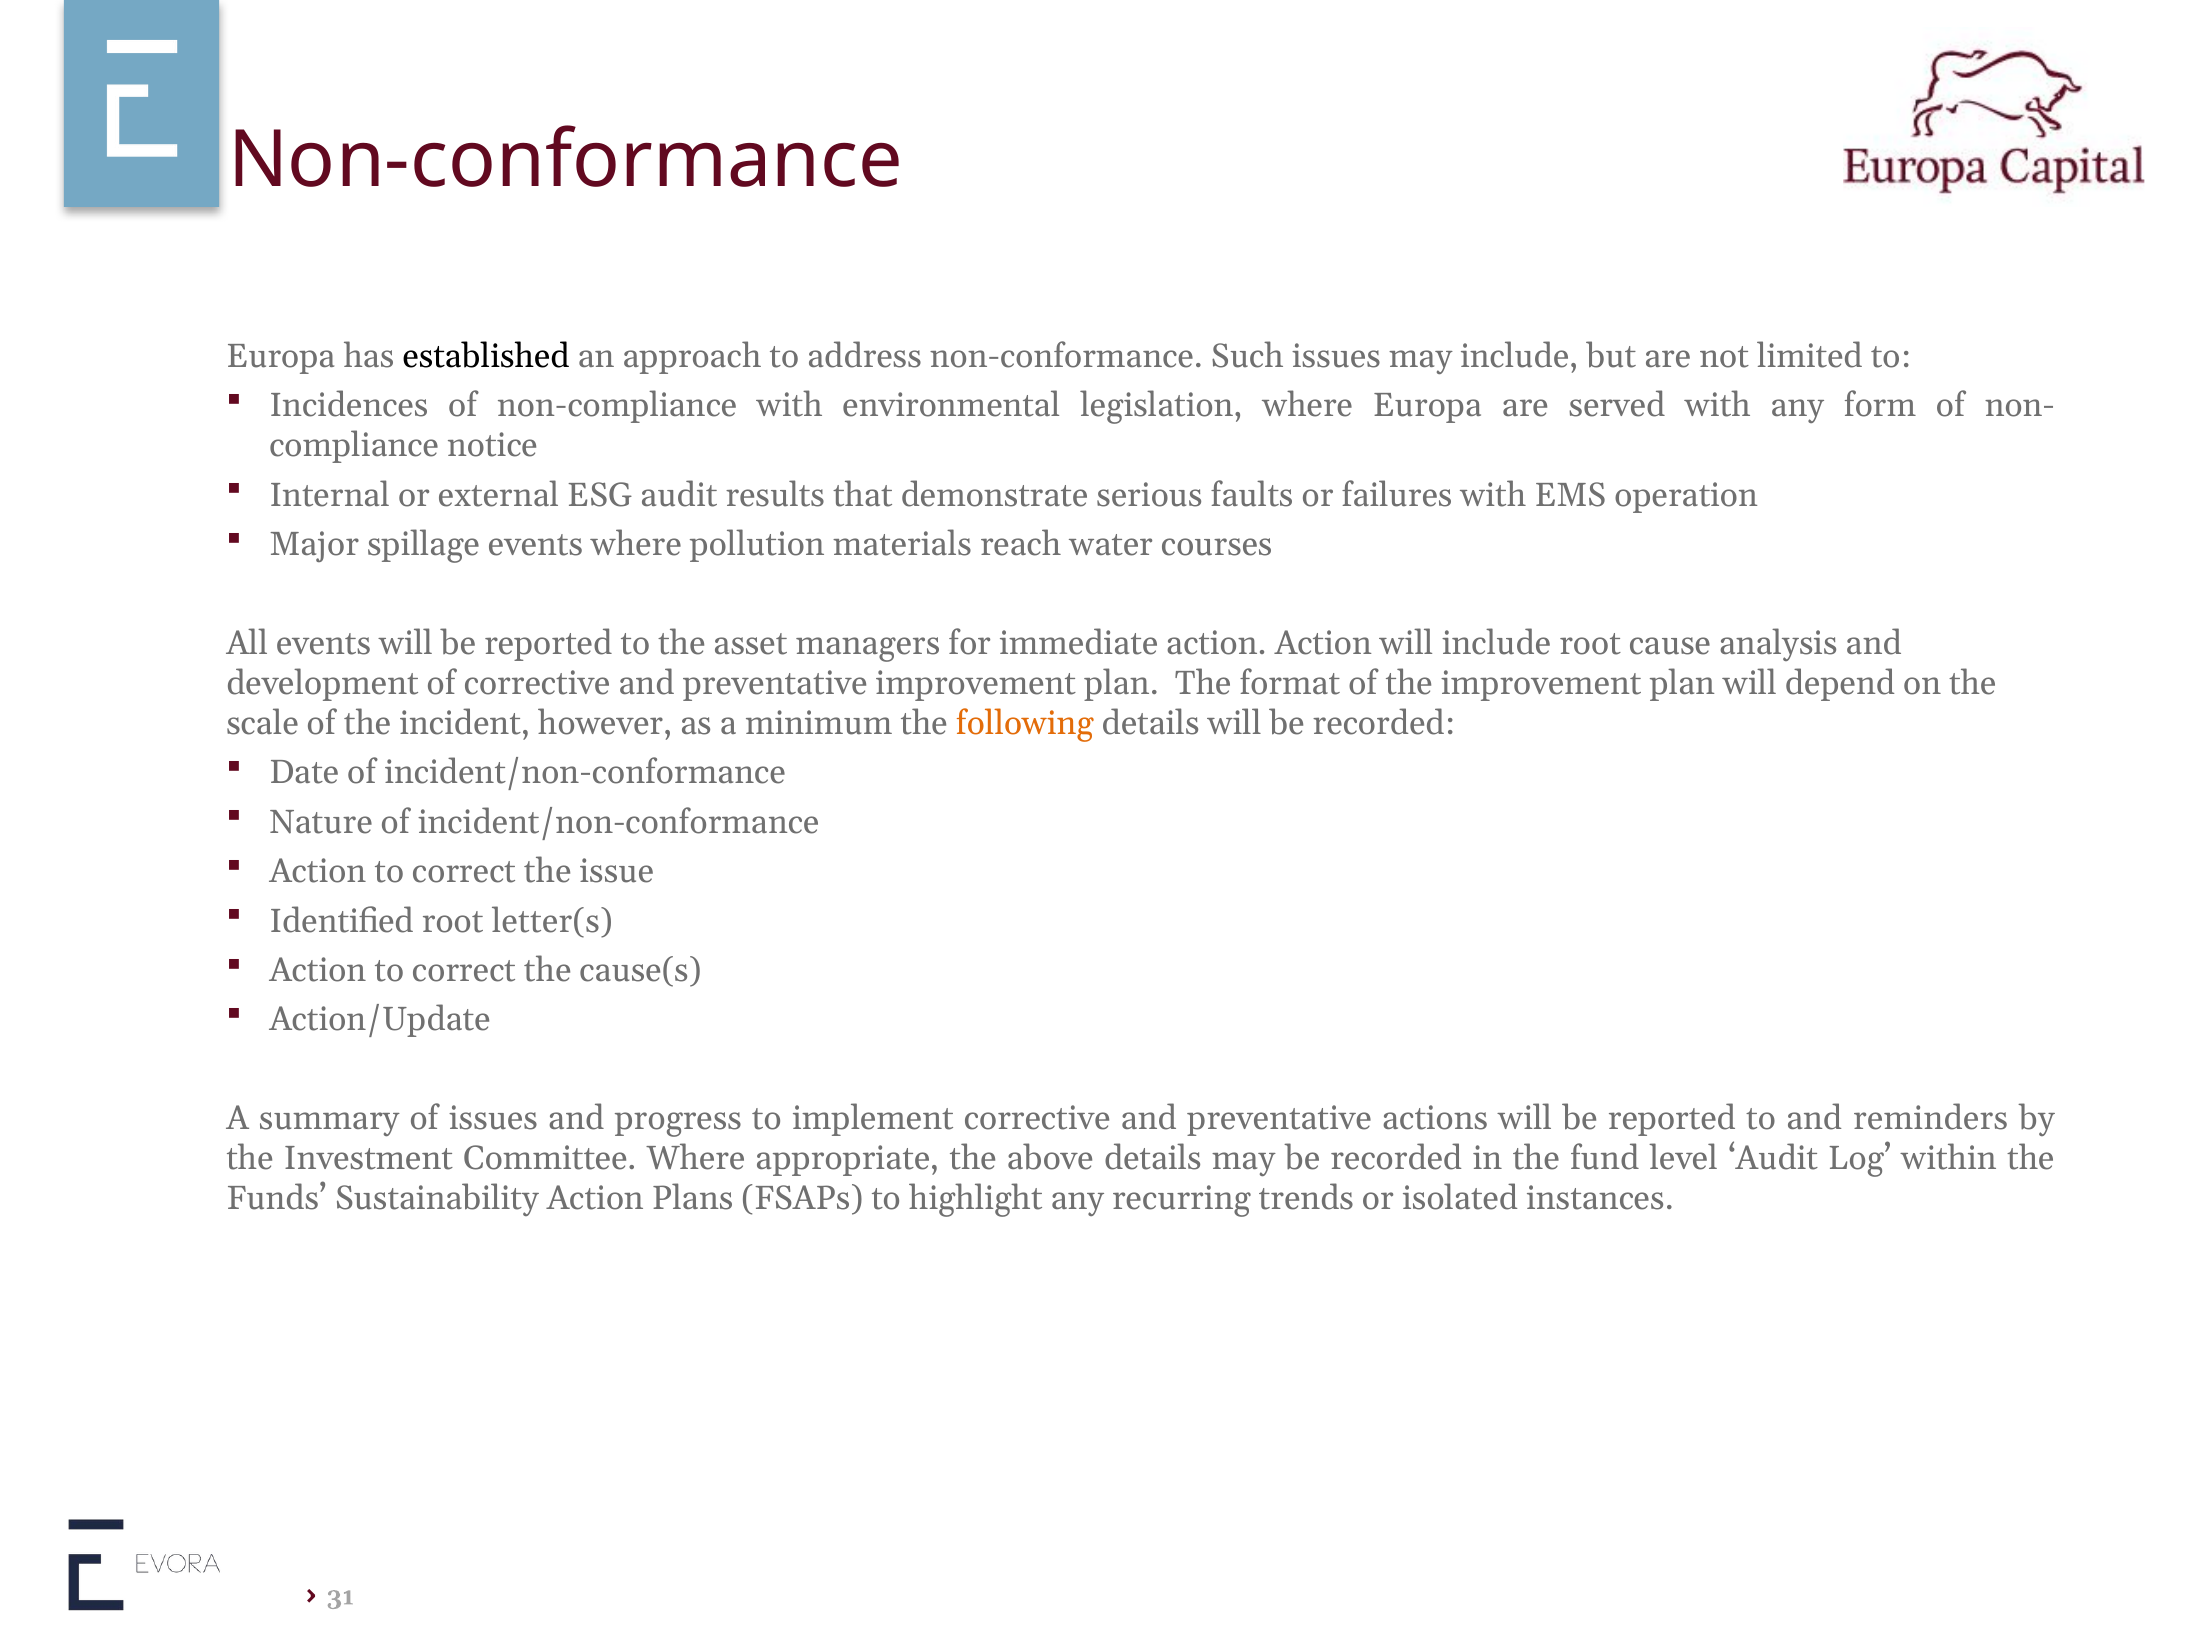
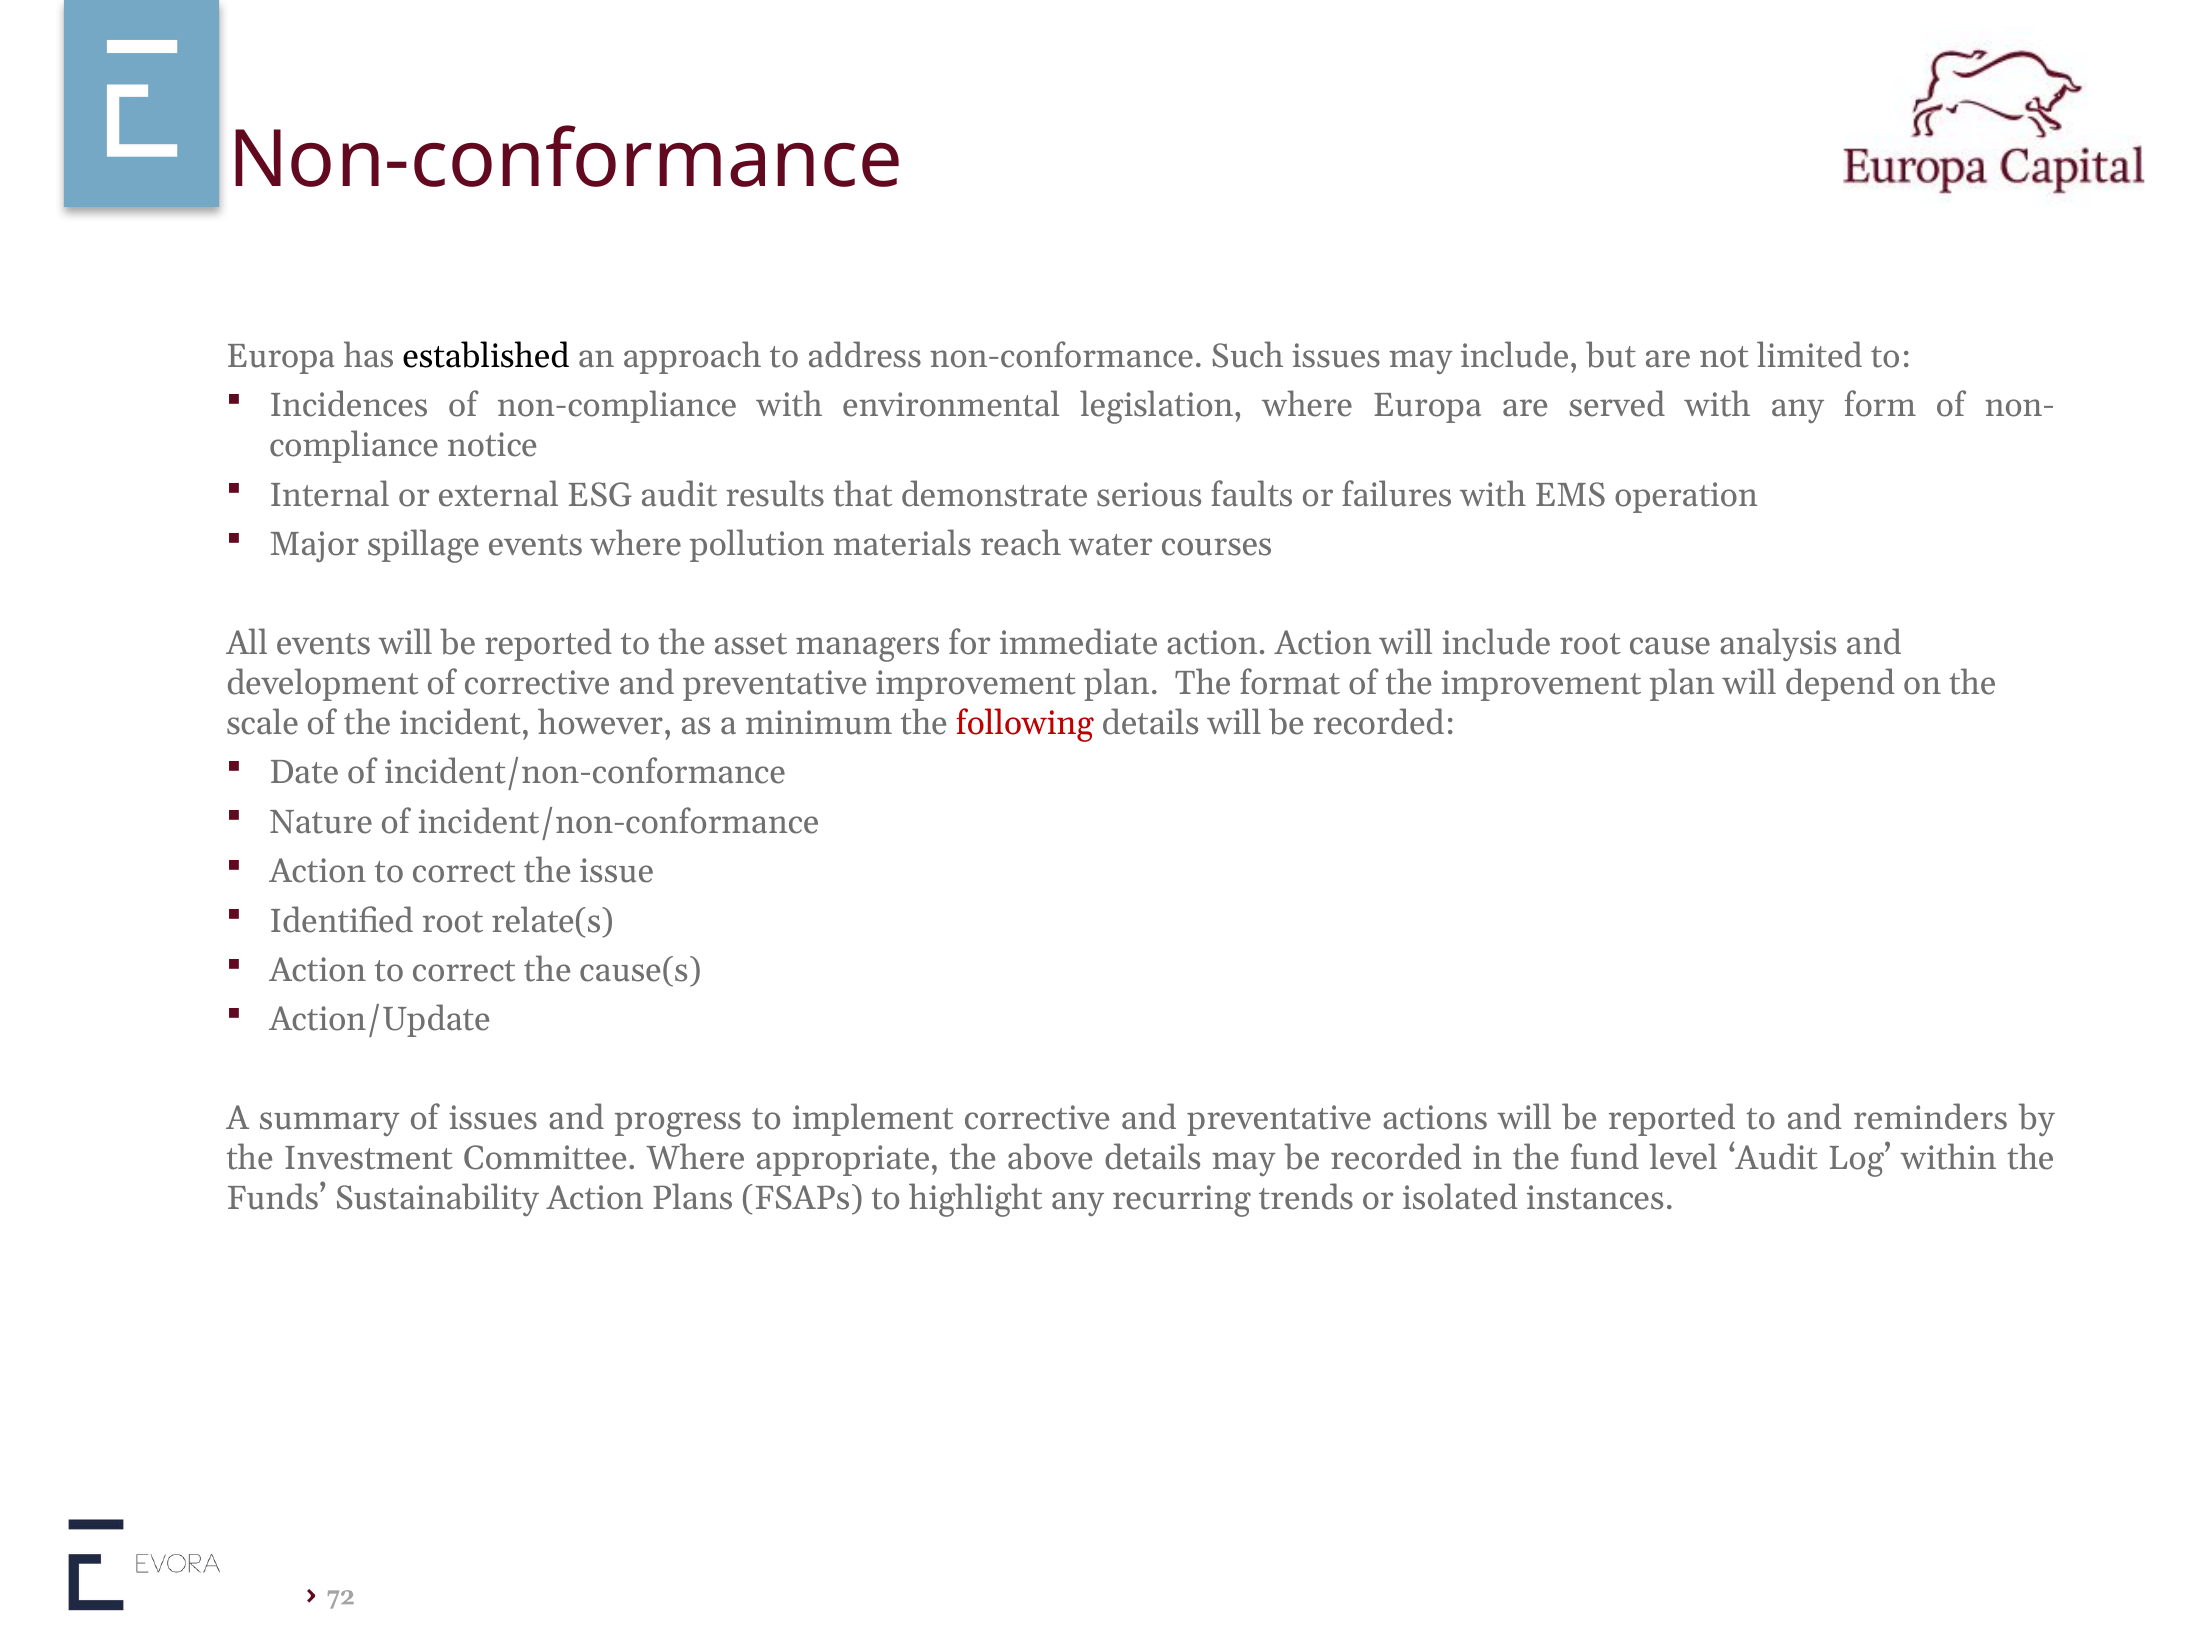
following colour: orange -> red (1025, 724)
letter(s: letter(s -> relate(s (553, 921)
31: 31 -> 72 (341, 1596)
